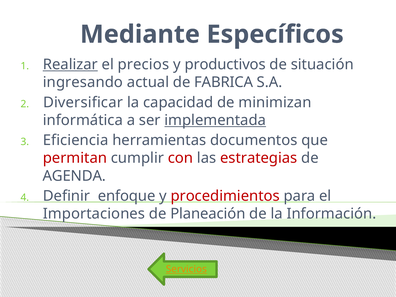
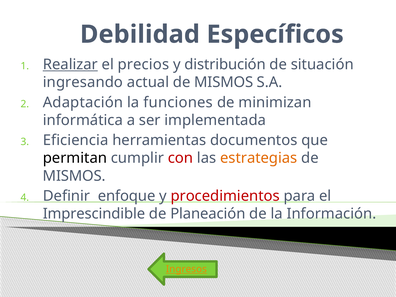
Mediante: Mediante -> Debilidad (140, 34)
productivos: productivos -> distribución (225, 64)
actual de FABRICA: FABRICA -> MISMOS (224, 82)
Diversificar: Diversificar -> Adaptación (83, 102)
capacidad: capacidad -> funciones (178, 102)
implementada underline: present -> none (215, 120)
permitan colour: red -> black (75, 158)
estrategias colour: red -> orange (259, 158)
AGENDA: AGENDA -> MISMOS (74, 176)
Importaciones: Importaciones -> Imprescindible (94, 214)
Servicios: Servicios -> Ingresos (186, 269)
